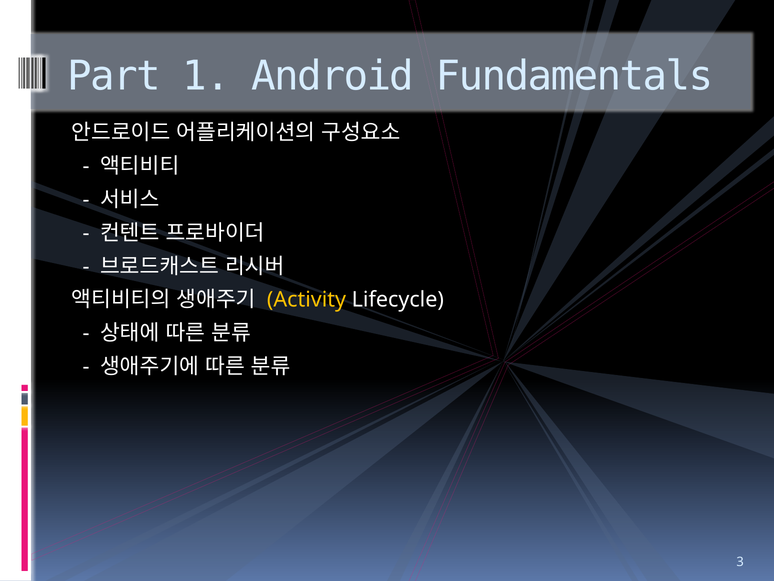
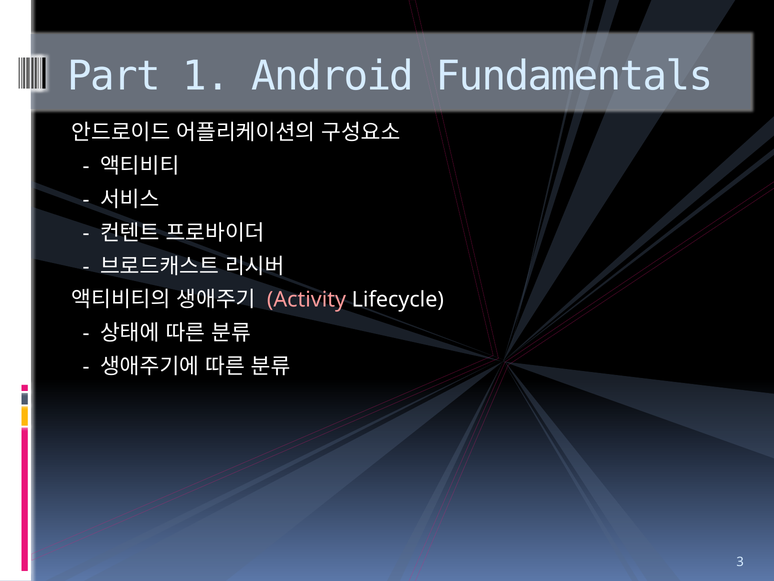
Activity colour: yellow -> pink (307, 300)
